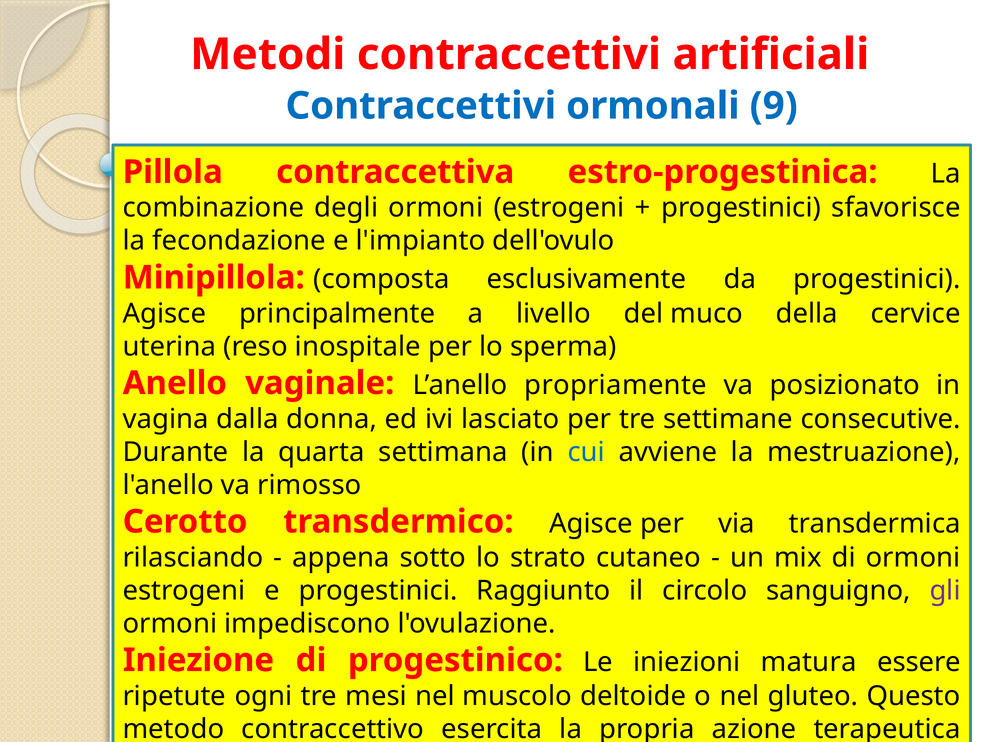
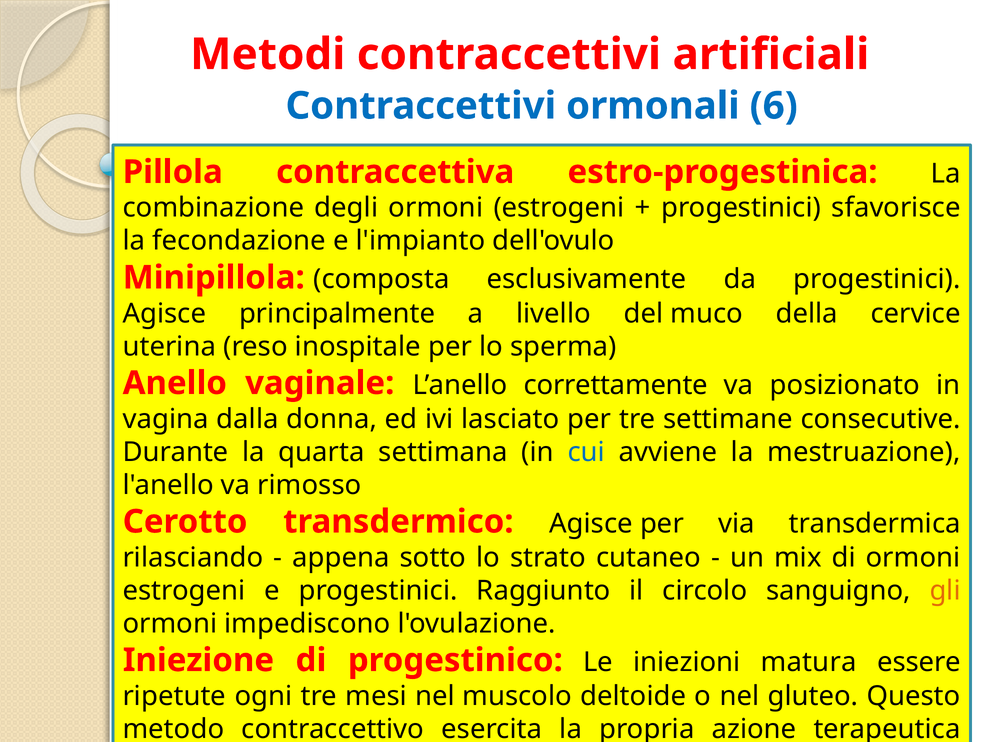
9: 9 -> 6 (774, 106)
propriamente: propriamente -> correttamente (616, 385)
gli colour: purple -> orange (945, 591)
